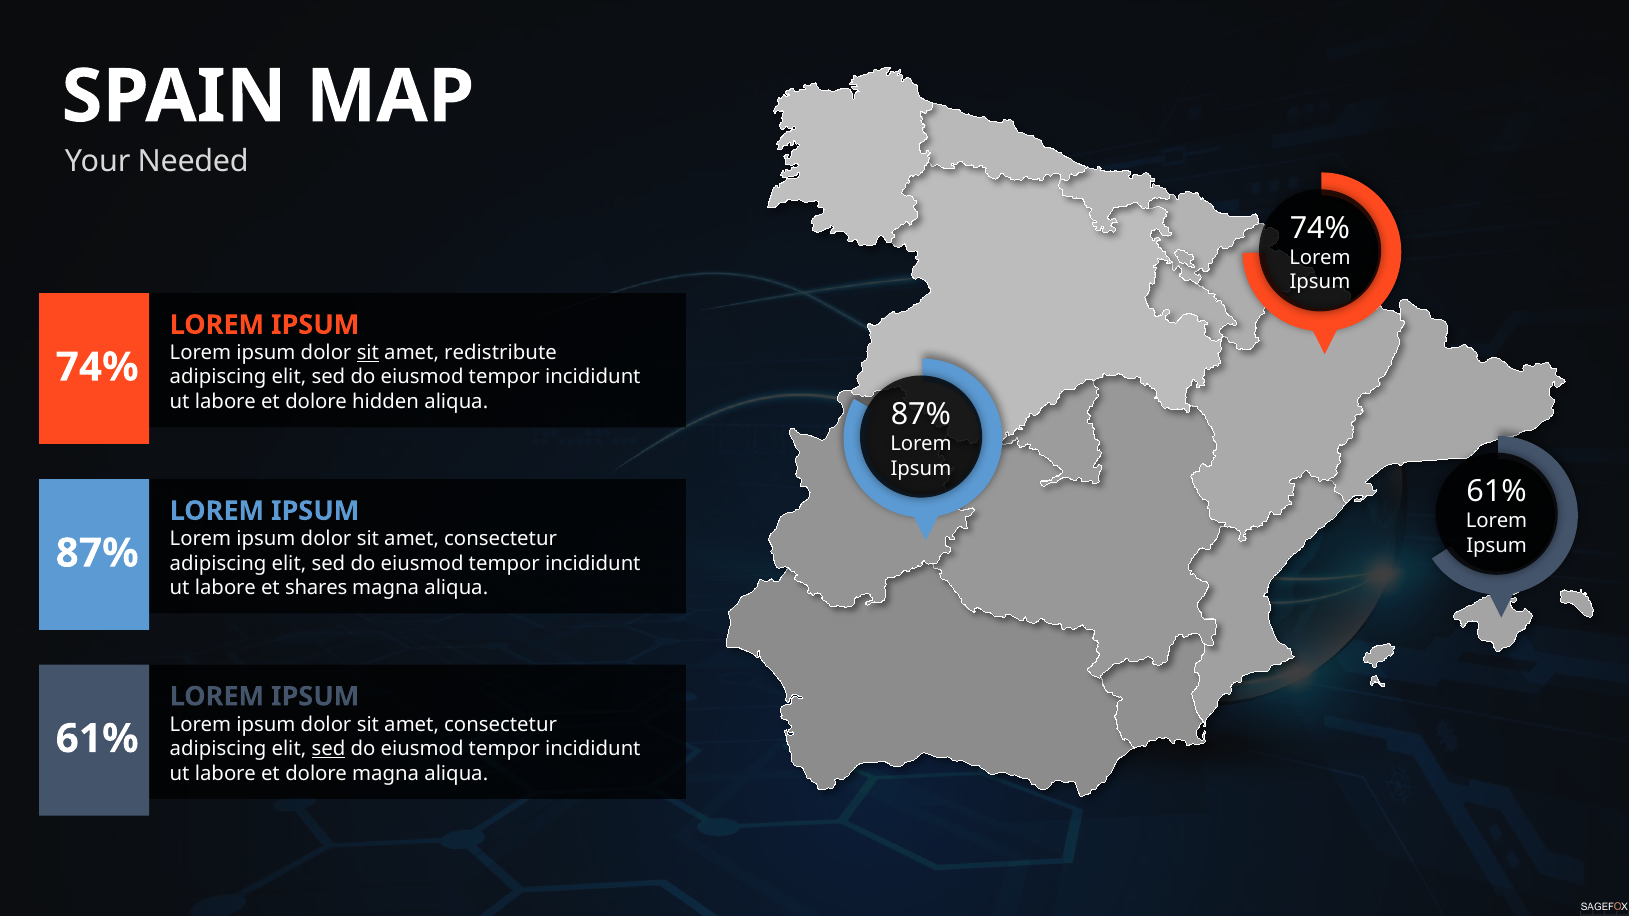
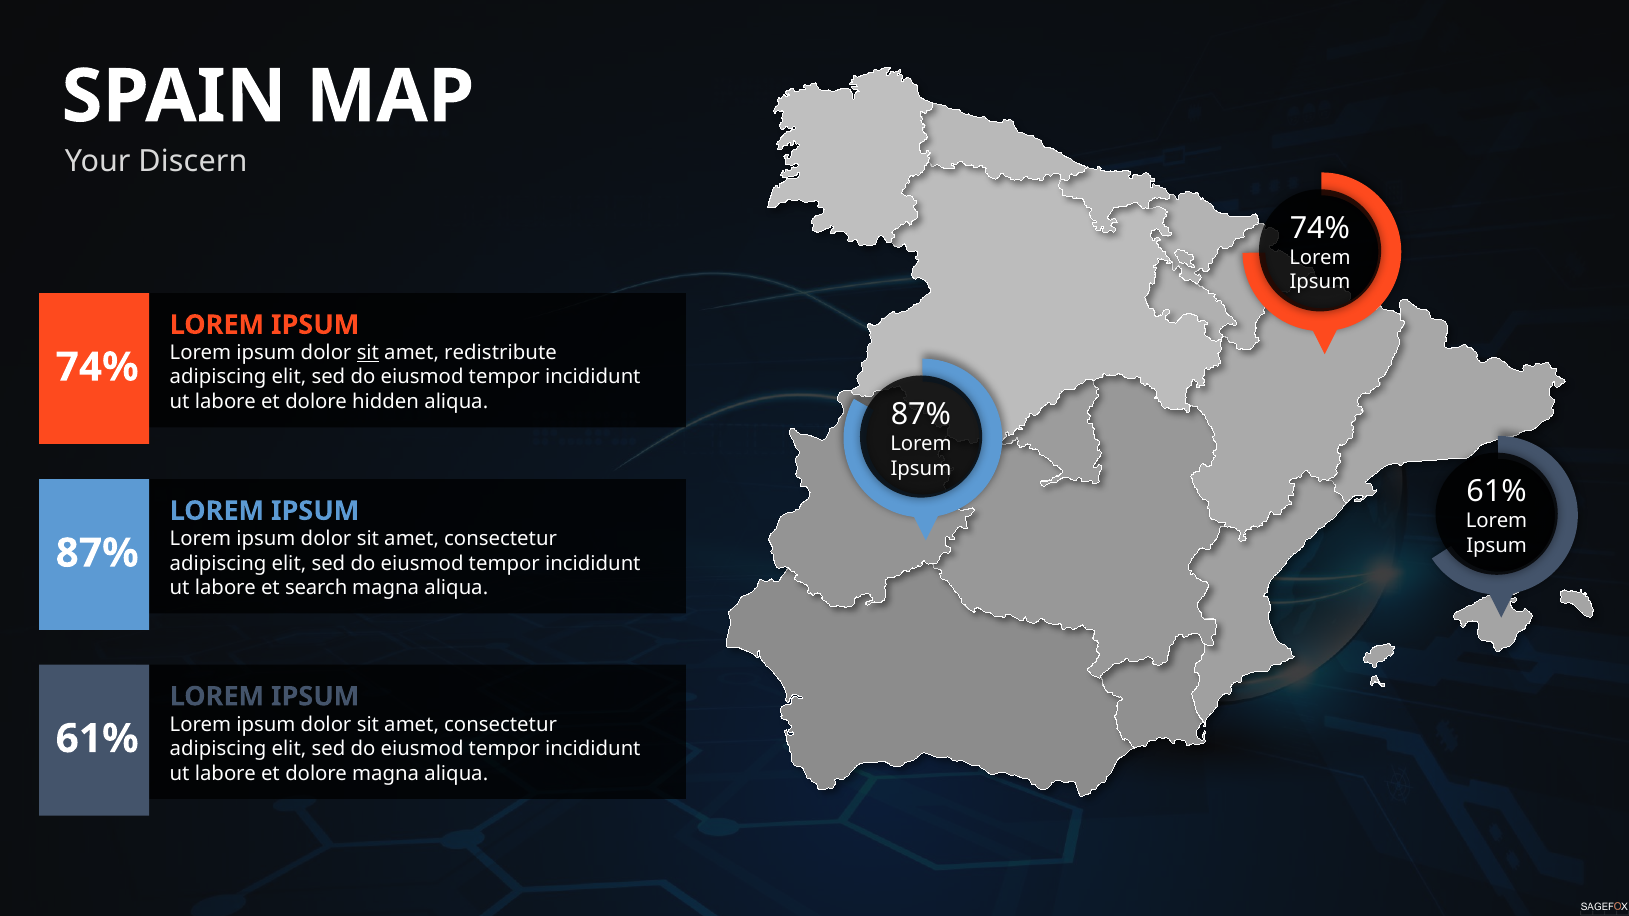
Needed: Needed -> Discern (193, 162)
shares: shares -> search (316, 588)
sed underline: present -> none (328, 749)
